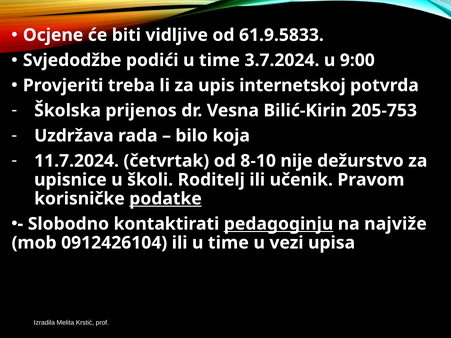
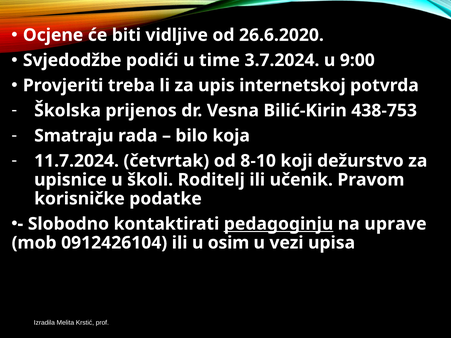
61.9.5833: 61.9.5833 -> 26.6.2020 (281, 35)
205-753: 205-753 -> 438-753 (384, 111)
Uzdržava: Uzdržava -> Smatraju (74, 136)
nije: nije -> koji (297, 161)
podatke underline: present -> none (166, 199)
najviže: najviže -> uprave (395, 224)
ili u time: time -> osim (229, 243)
